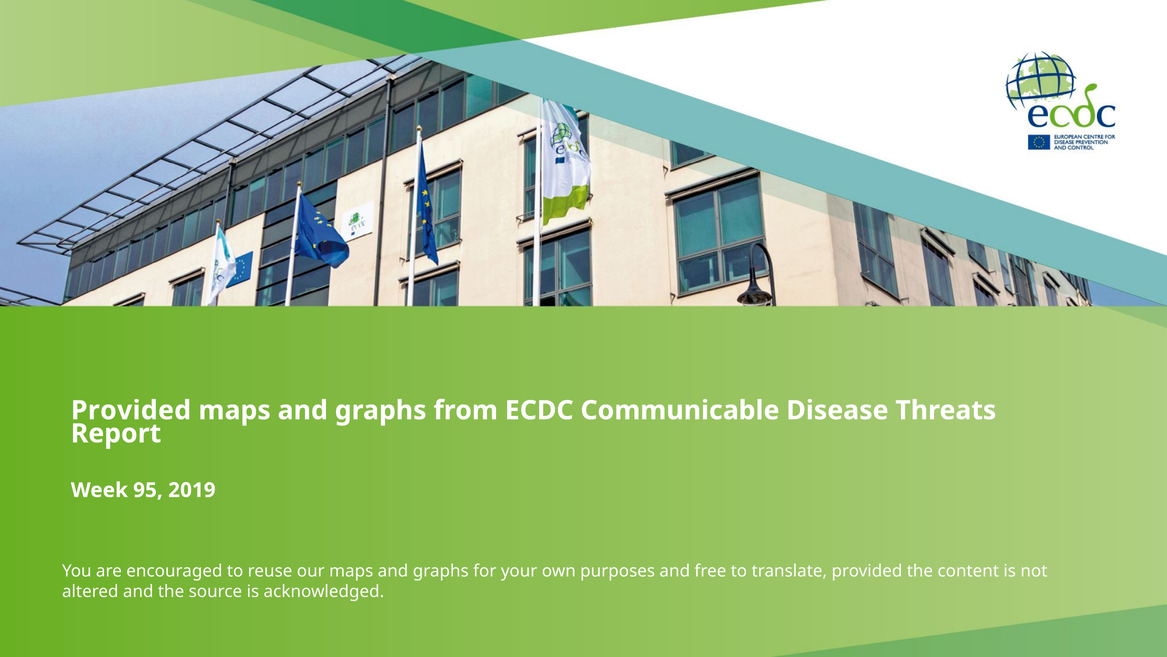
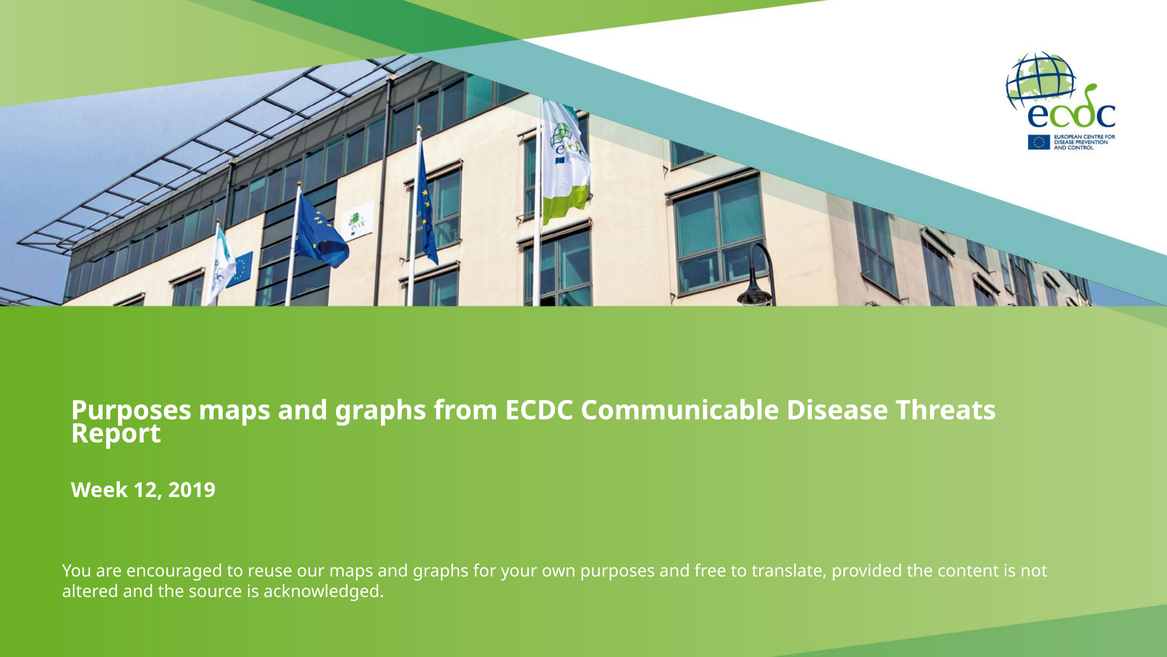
Provided: Provided -> Purposes (131, 410)
95: 95 -> 12 (148, 490)
